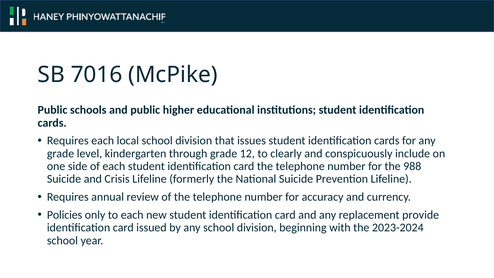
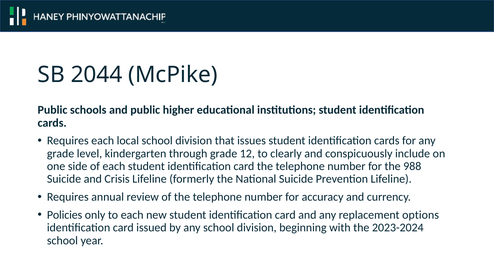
7016: 7016 -> 2044 (97, 75)
provide: provide -> options (421, 215)
